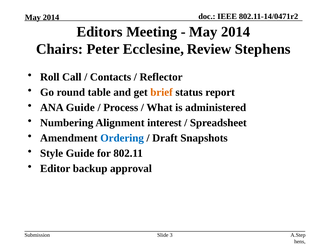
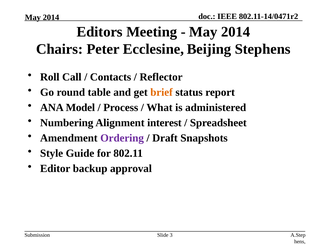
Review: Review -> Beijing (209, 49)
ANA Guide: Guide -> Model (80, 108)
Ordering colour: blue -> purple (122, 138)
